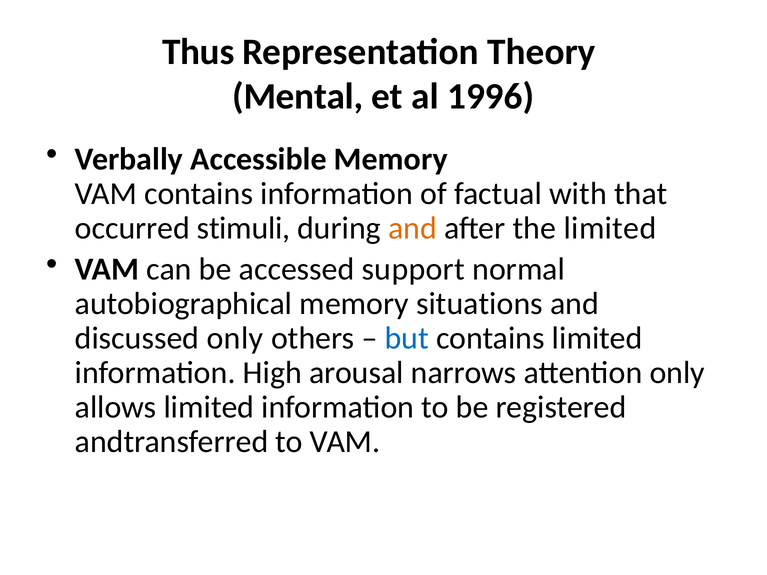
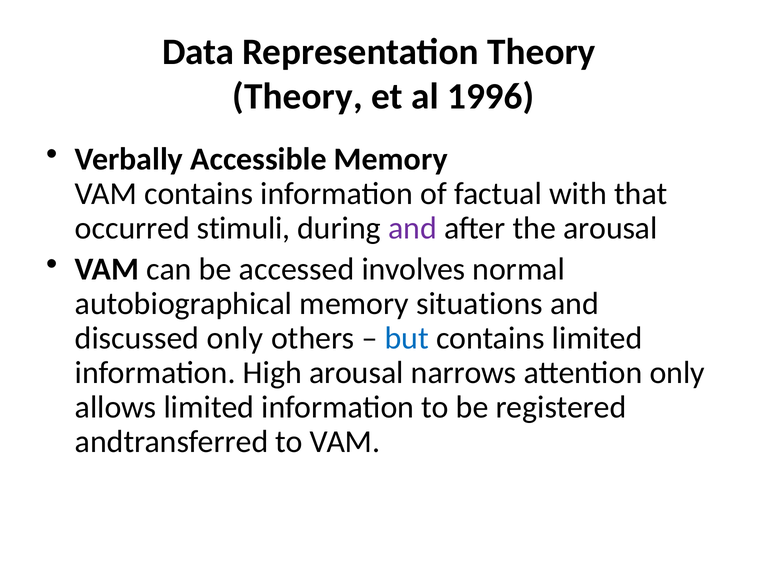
Thus: Thus -> Data (198, 52)
Mental: Mental -> Theory (297, 97)
and colour: orange -> purple (412, 228)
the limited: limited -> arousal (610, 228)
support: support -> involves (414, 269)
